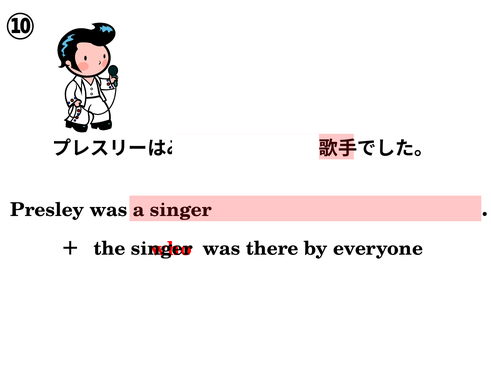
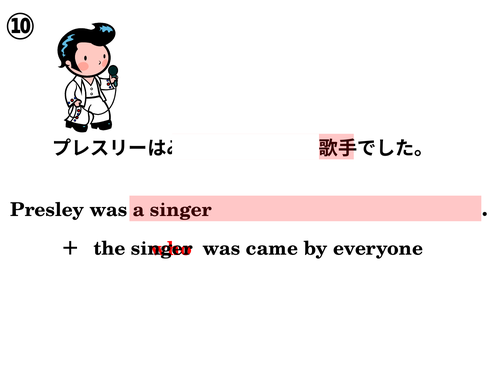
there: there -> came (272, 249)
